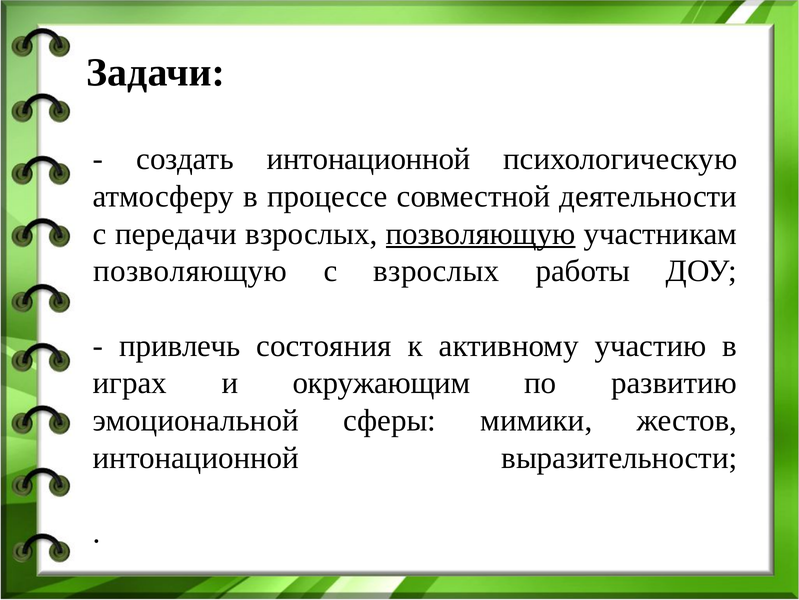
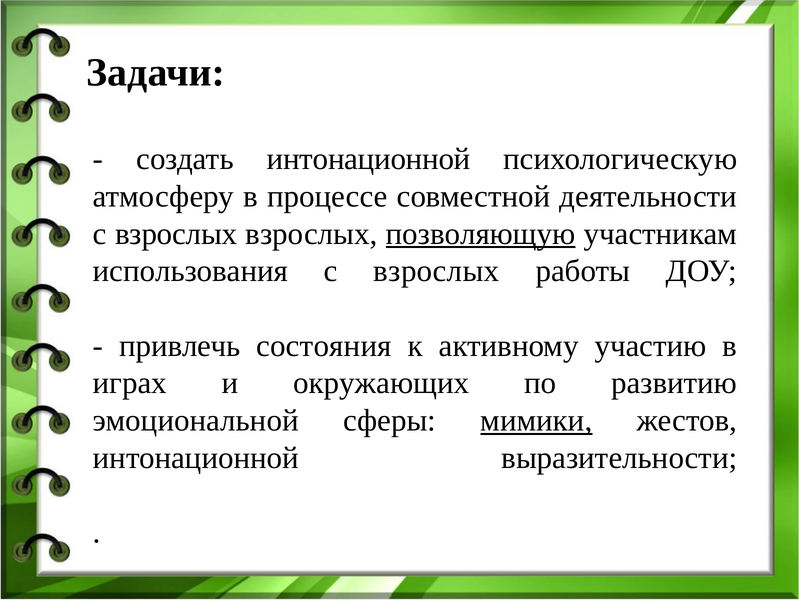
передачи: передачи -> взрослых (176, 233)
позволяющую: позволяющую -> использования (190, 271)
окружающим: окружающим -> окружающих (381, 383)
мимики underline: none -> present (536, 420)
